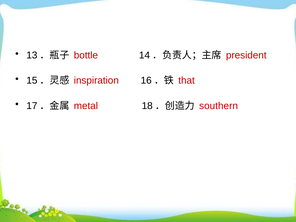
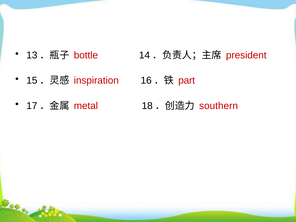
that: that -> part (187, 81)
